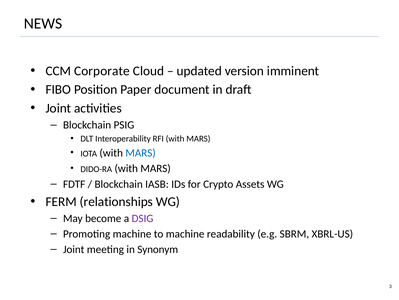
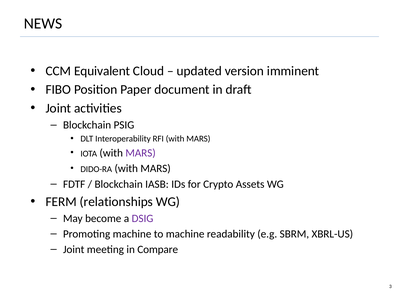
Corporate: Corporate -> Equivalent (102, 71)
MARS colour: blue -> purple (141, 153)
Synonym: Synonym -> Compare (158, 249)
